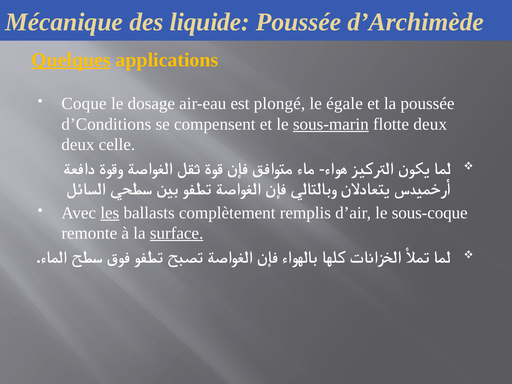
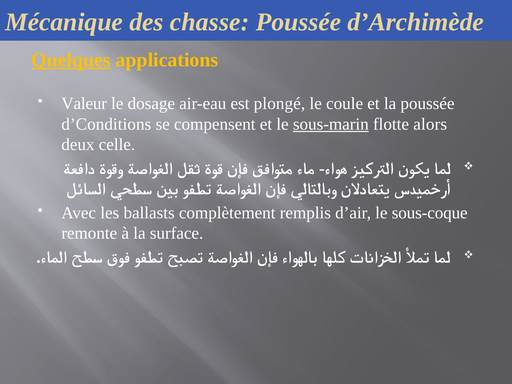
liquide: liquide -> chasse (210, 22)
Coque: Coque -> Valeur (84, 104)
égale: égale -> coule (345, 104)
flotte deux: deux -> alors (430, 124)
les underline: present -> none (110, 213)
surface underline: present -> none (177, 233)
